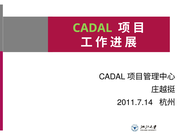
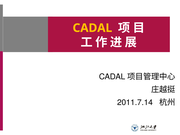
CADAL colour: light green -> yellow (92, 28)
